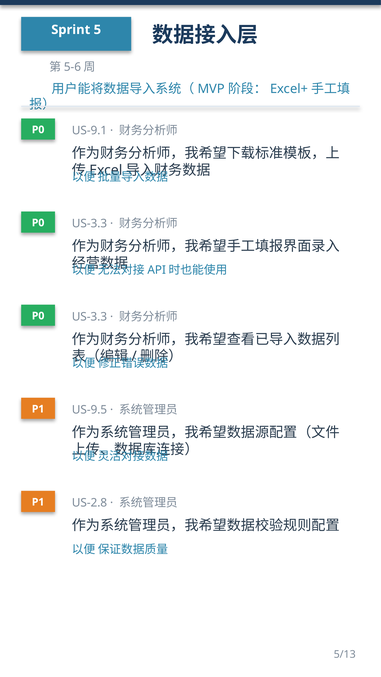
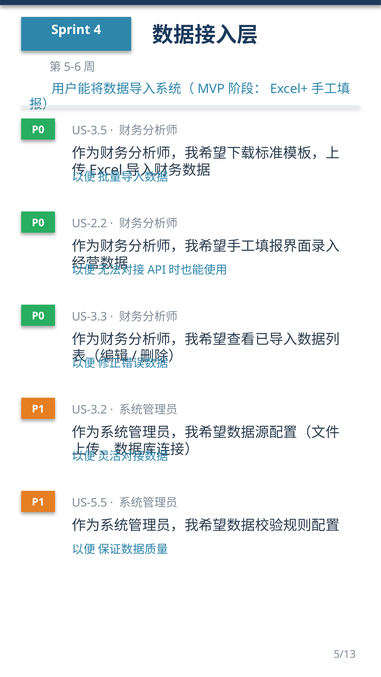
5: 5 -> 4 (97, 30)
US-9.1: US-9.1 -> US-3.5 (89, 131)
US-3.3: US-3.3 -> US-2.2 (89, 224)
US-9.5: US-9.5 -> US-3.2 (89, 410)
US-2.8: US-2.8 -> US-5.5 (89, 503)
